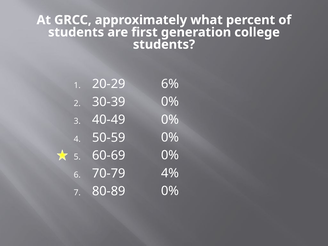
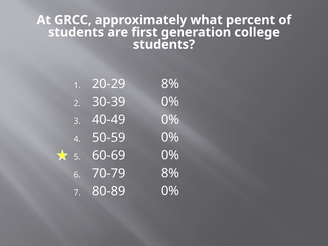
6%: 6% -> 8% (170, 84)
4%: 4% -> 8% (170, 173)
